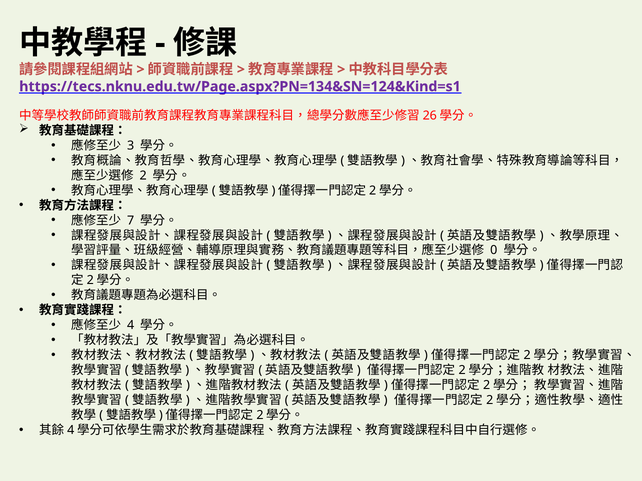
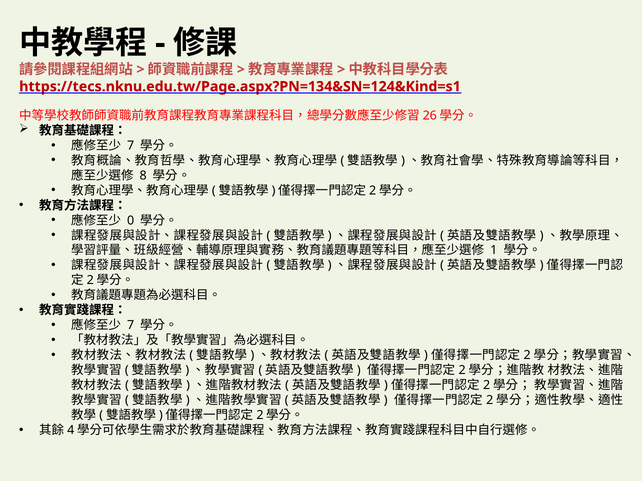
https://tecs.nknu.edu.tw/Page.aspx?PN=134&SN=124&Kind=s1 colour: purple -> red (240, 87)
3: 3 -> 7 (131, 146)
2: 2 -> 8 (143, 176)
7: 7 -> 0 (131, 221)
0: 0 -> 1 (494, 251)
4: 4 -> 7 (131, 326)
